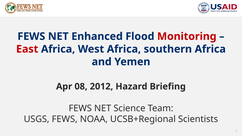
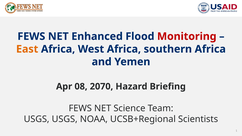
East colour: red -> orange (27, 49)
2012: 2012 -> 2070 (101, 87)
USGS FEWS: FEWS -> USGS (65, 119)
